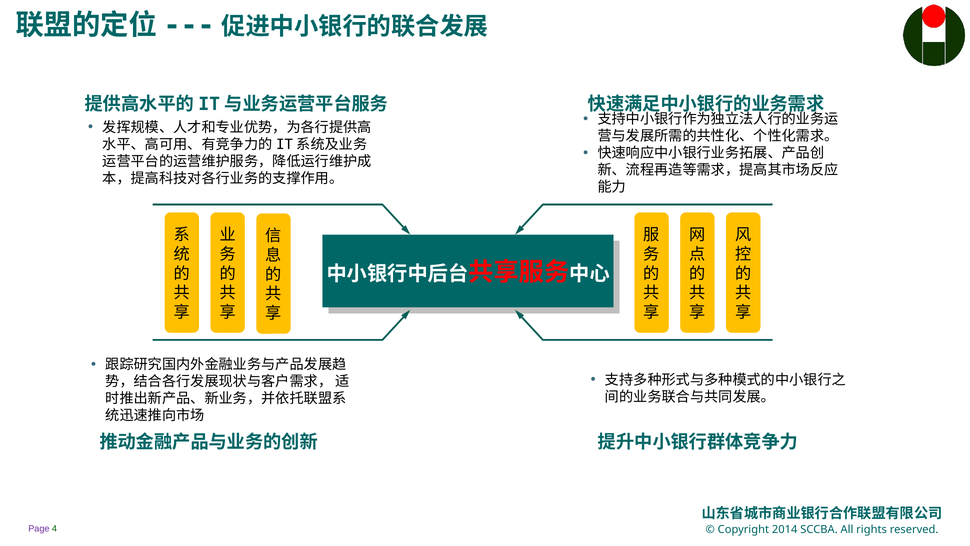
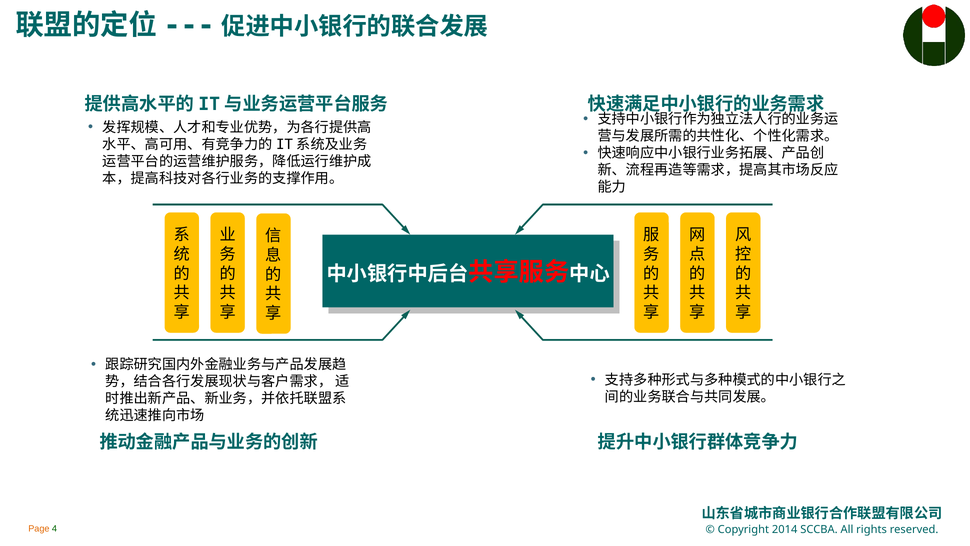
Page colour: purple -> orange (39, 528)
